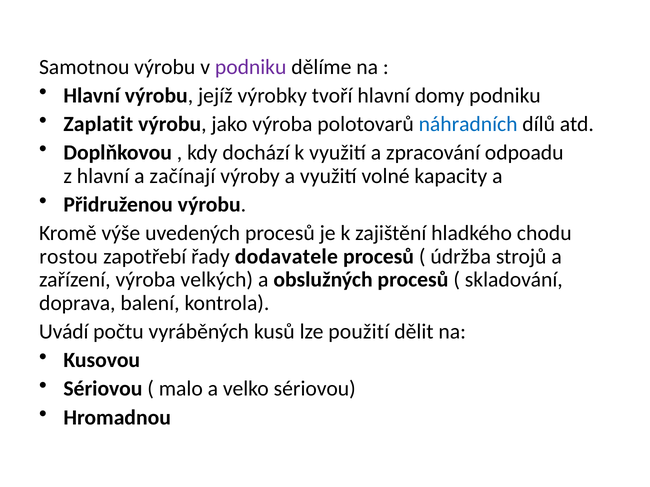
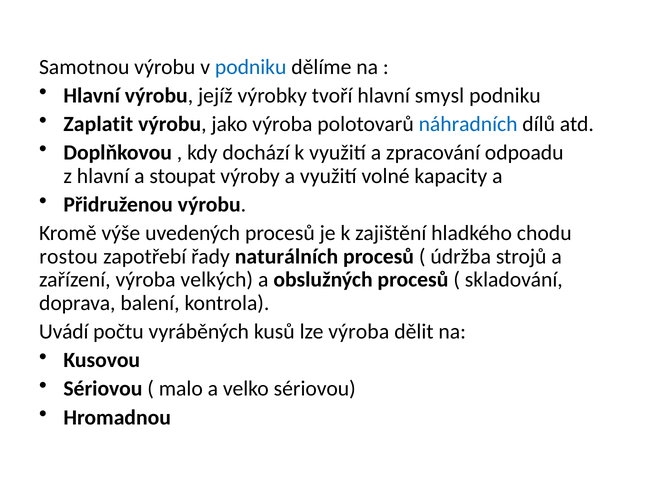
podniku colour: purple -> blue (251, 67)
domy: domy -> smysl (439, 96)
začínají: začínají -> stoupat (183, 176)
dodavatele: dodavatele -> naturálních (286, 257)
lze použití: použití -> výroba (359, 332)
